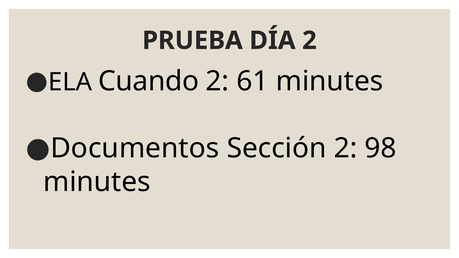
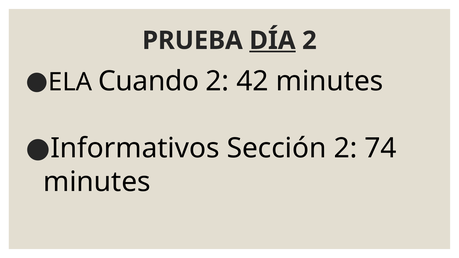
DÍA underline: none -> present (272, 41)
61: 61 -> 42 (252, 81)
Documentos: Documentos -> Informativos (135, 149)
98: 98 -> 74 (381, 149)
